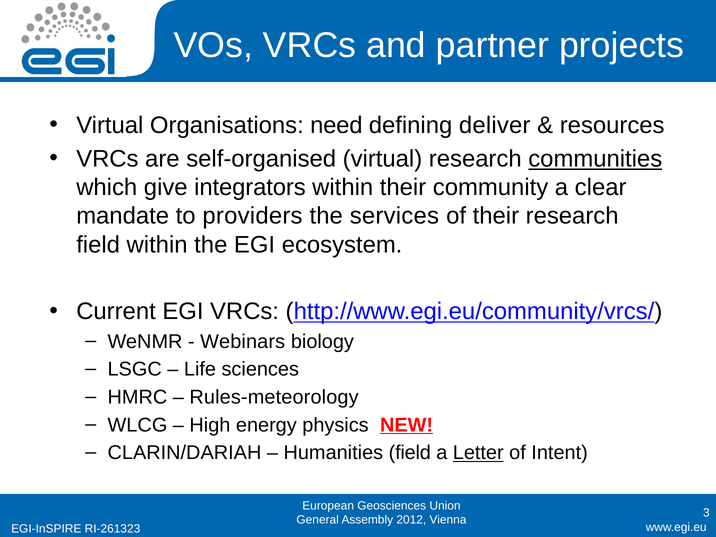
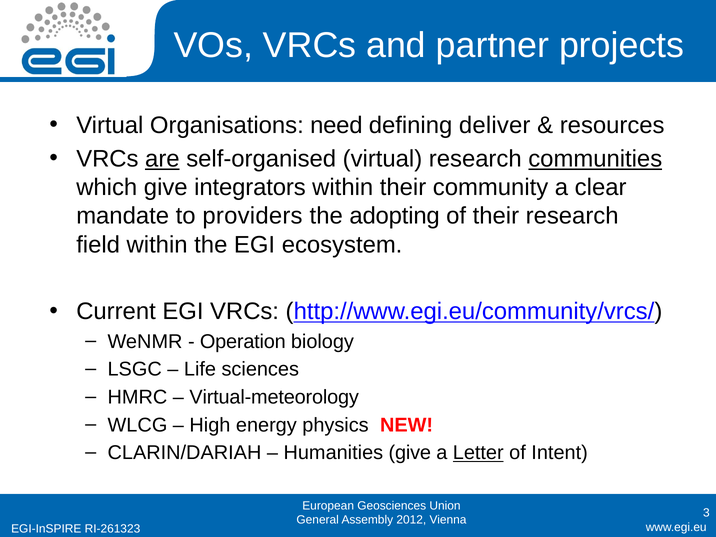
are underline: none -> present (162, 159)
services: services -> adopting (395, 216)
Webinars: Webinars -> Operation (243, 341)
Rules-meteorology: Rules-meteorology -> Virtual-meteorology (274, 397)
NEW underline: present -> none (407, 425)
Humanities field: field -> give (410, 453)
